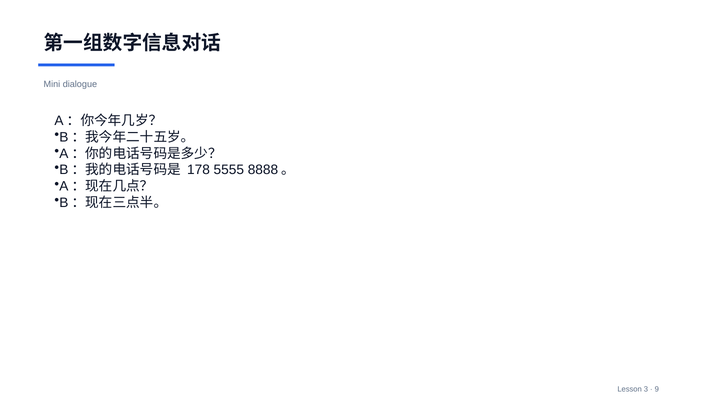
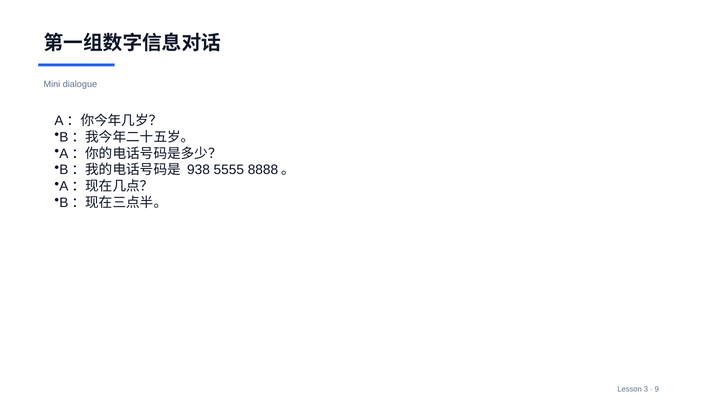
178: 178 -> 938 (198, 170)
